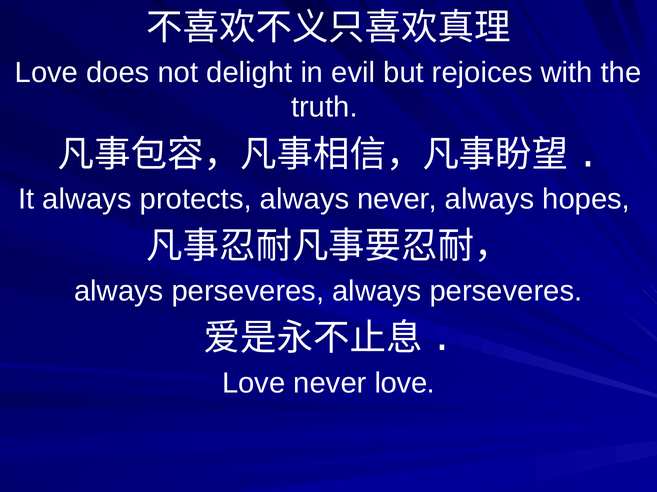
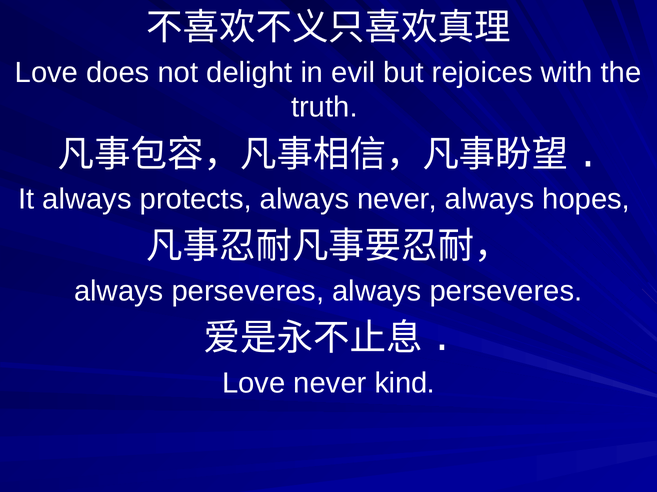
never love: love -> kind (405, 383)
